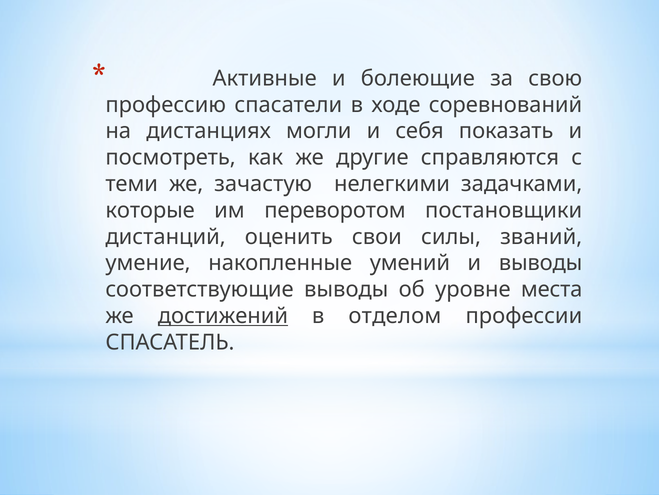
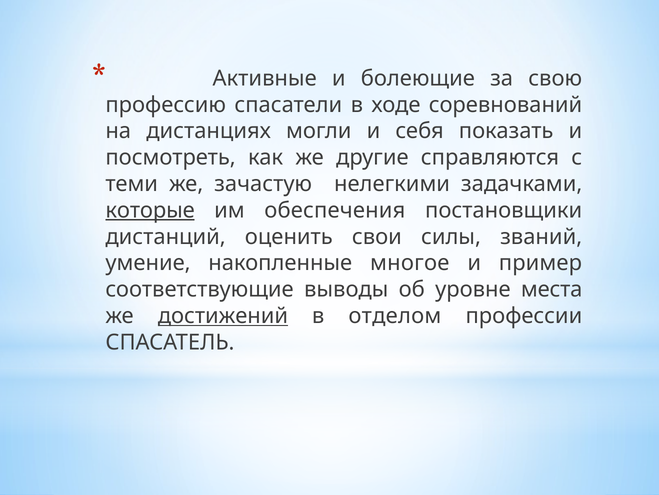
которые underline: none -> present (150, 210)
переворотом: переворотом -> обеспечения (335, 210)
умений: умений -> многое (410, 263)
и выводы: выводы -> пример (540, 263)
